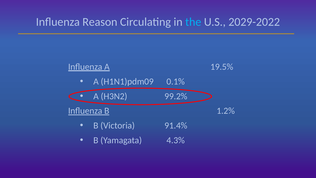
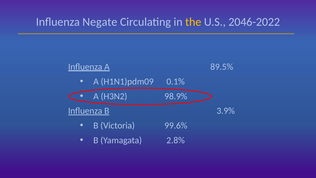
Reason: Reason -> Negate (100, 22)
the colour: light blue -> yellow (193, 22)
2029-2022: 2029-2022 -> 2046-2022 (254, 22)
19.5%: 19.5% -> 89.5% (222, 67)
99.2%: 99.2% -> 98.9% (176, 96)
1.2%: 1.2% -> 3.9% (226, 111)
91.4%: 91.4% -> 99.6% (176, 125)
4.3%: 4.3% -> 2.8% (176, 140)
